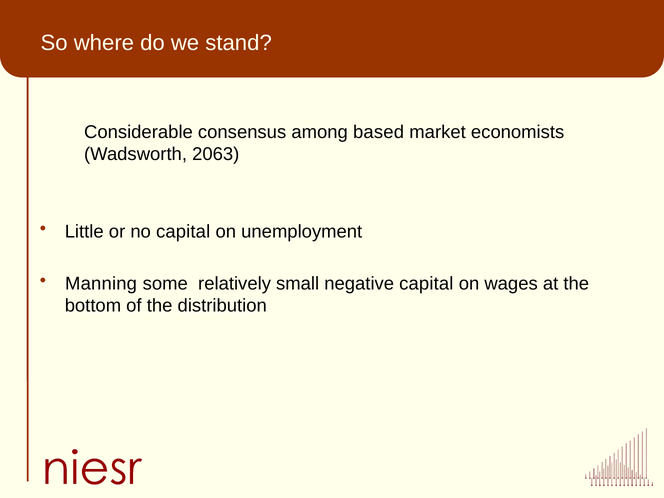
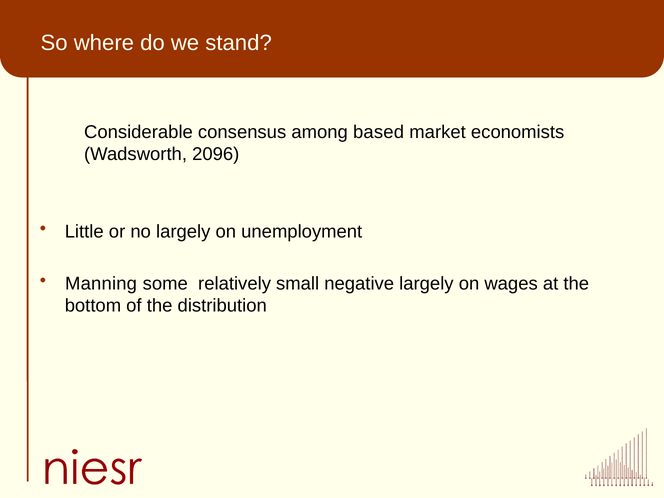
2063: 2063 -> 2096 (216, 154)
no capital: capital -> largely (183, 232)
negative capital: capital -> largely (426, 284)
